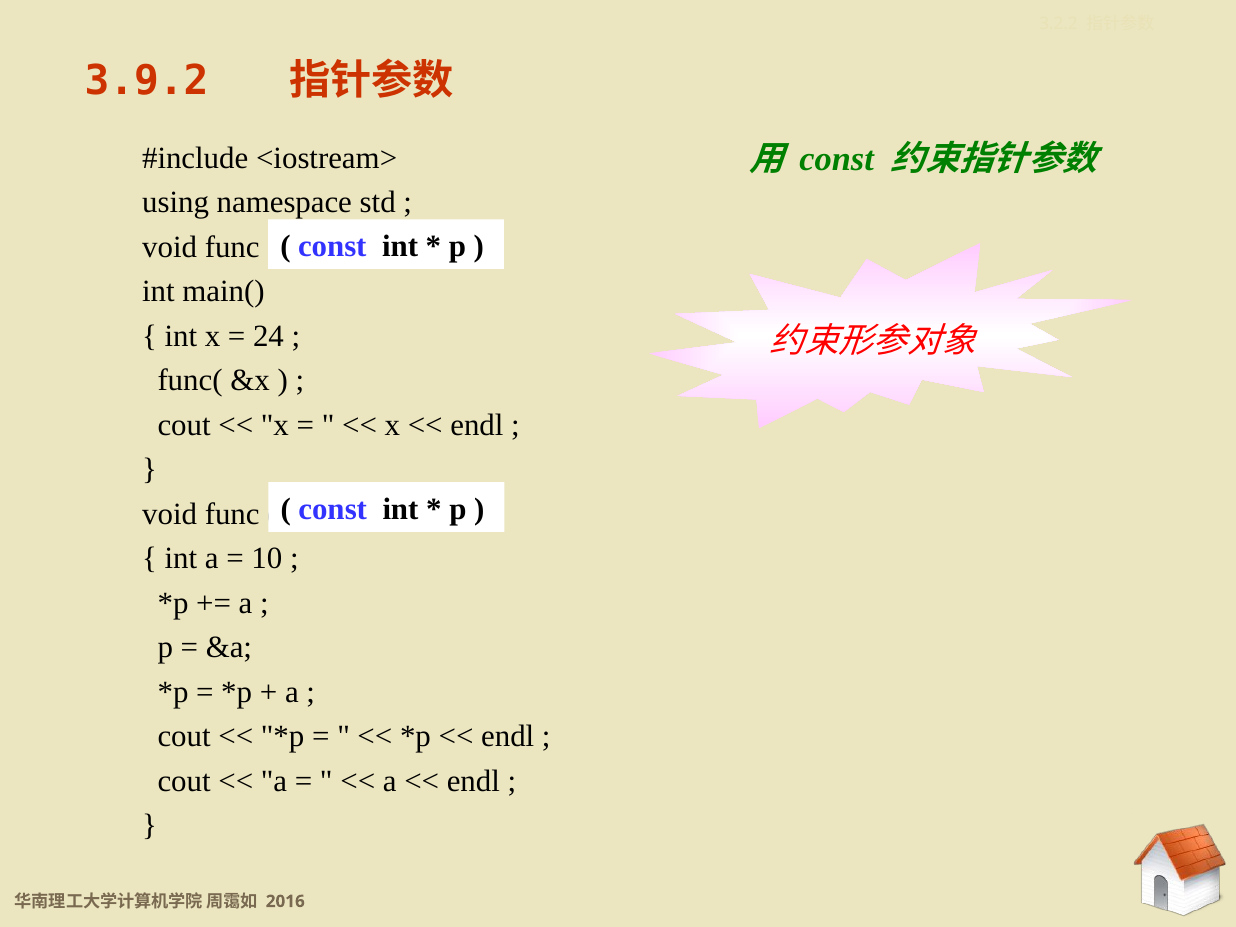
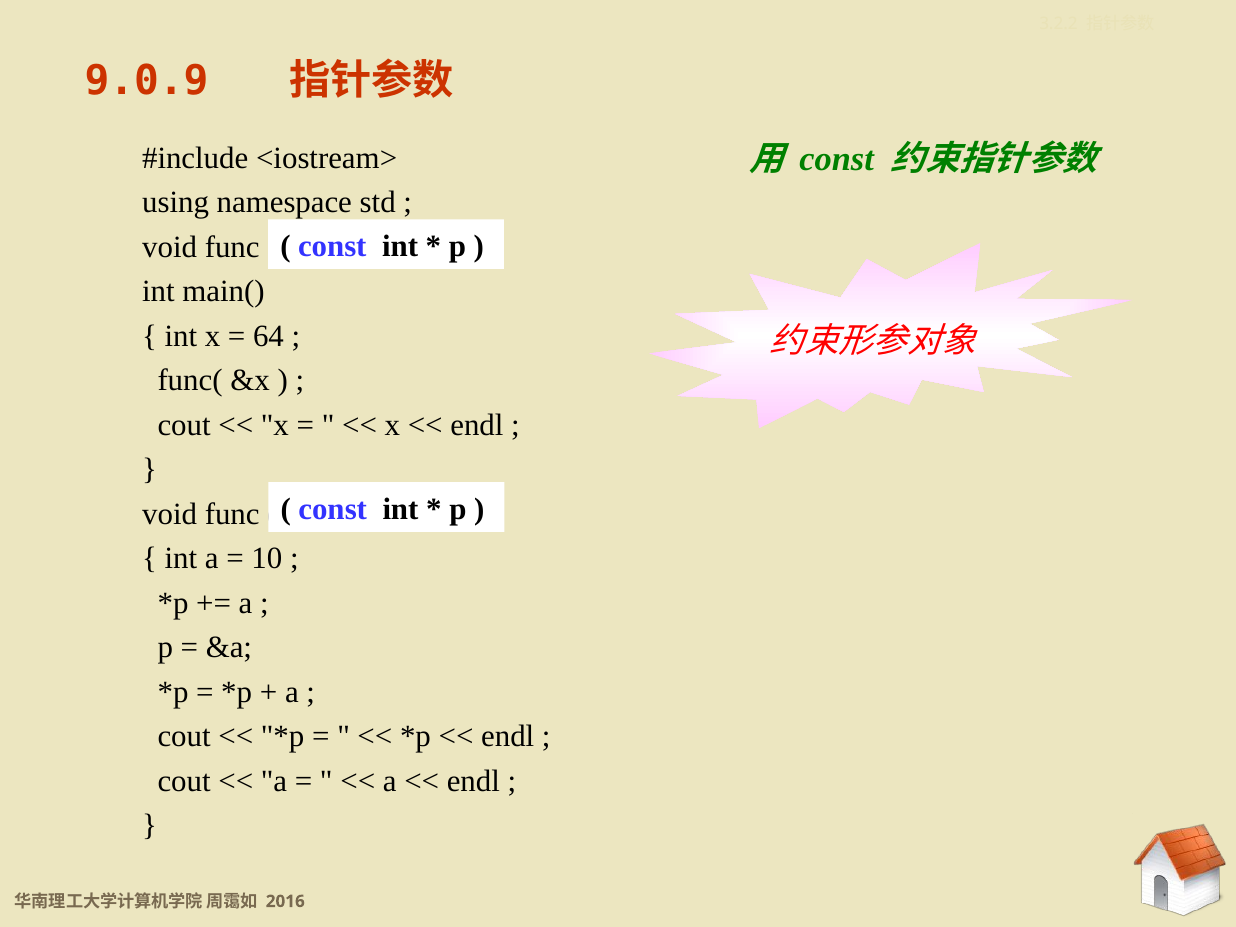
3.9.2: 3.9.2 -> 9.0.9 (147, 81)
24: 24 -> 64 (268, 336)
